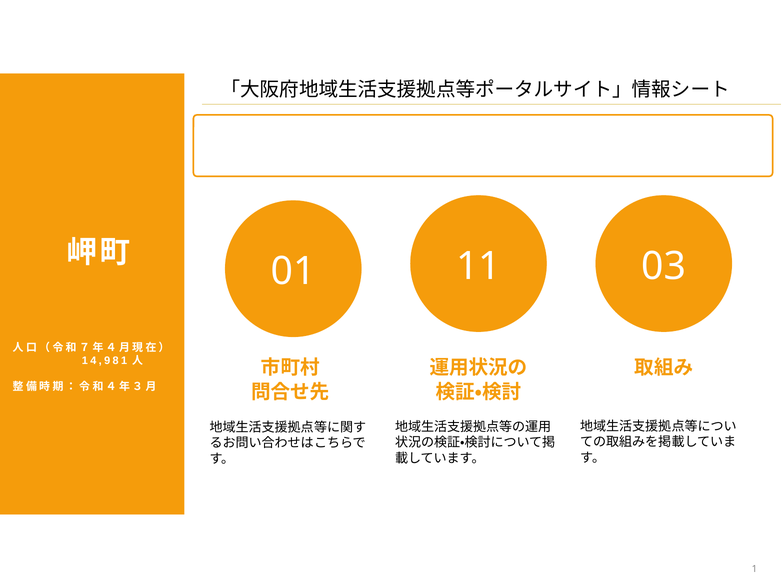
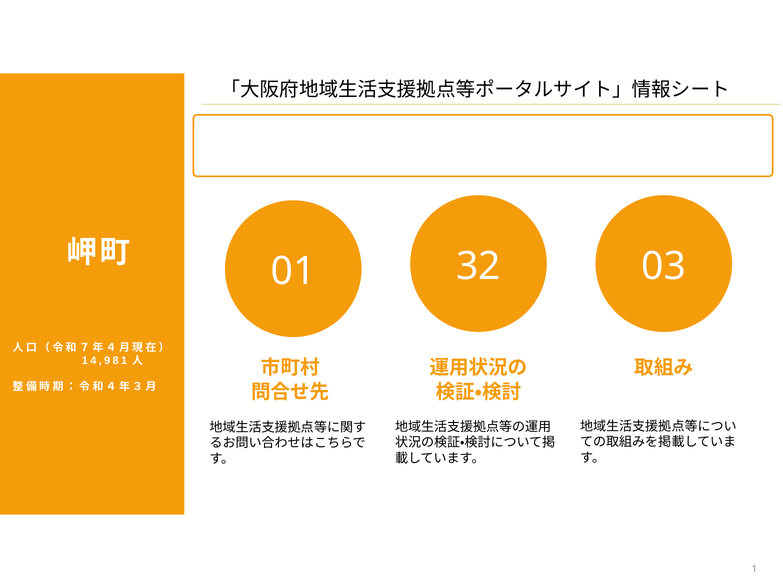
11: 11 -> 32 (478, 266)
